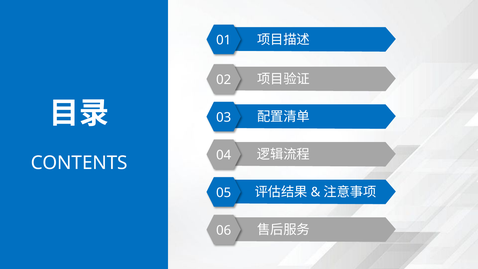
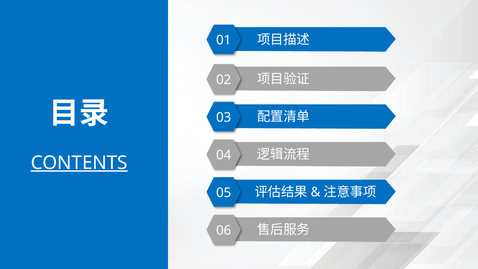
CONTENTS underline: none -> present (79, 163)
